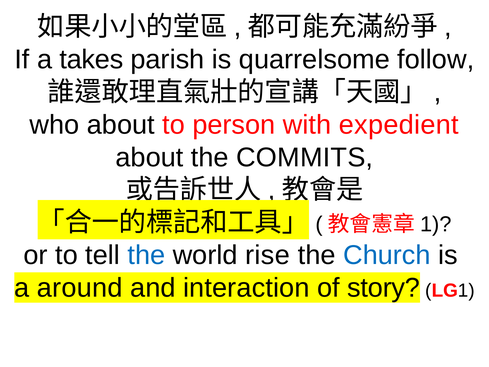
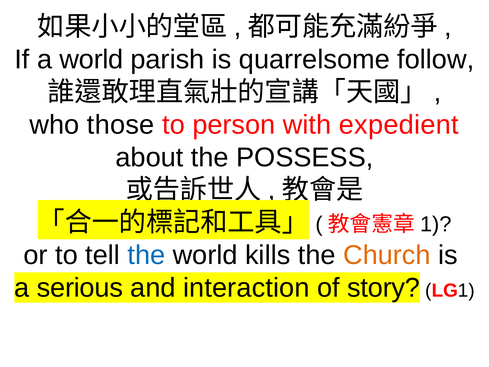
a takes: takes -> world (91, 59)
who about: about -> those (121, 125)
COMMITS: COMMITS -> POSSESS (305, 157)
rise: rise -> kills (268, 255)
Church colour: blue -> orange (387, 255)
around: around -> serious (80, 288)
